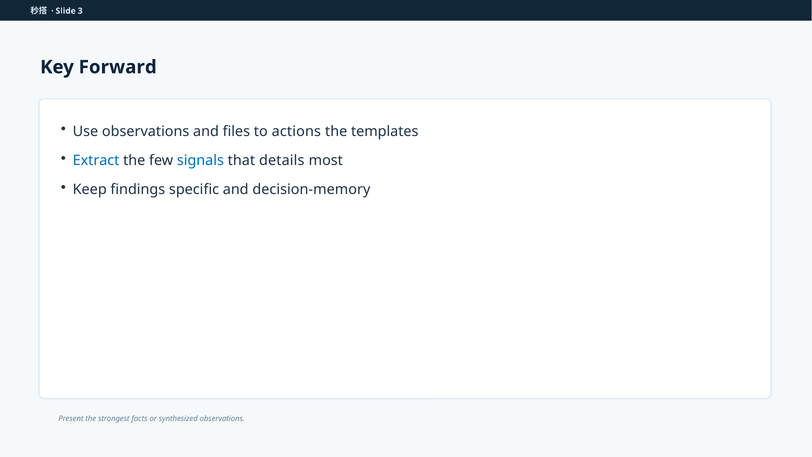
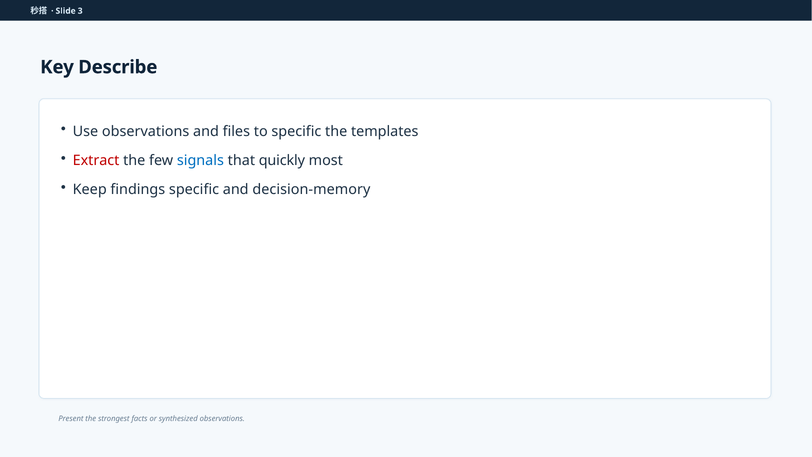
Forward: Forward -> Describe (118, 67)
to actions: actions -> specific (296, 131)
Extract colour: blue -> red (96, 161)
details: details -> quickly (282, 161)
